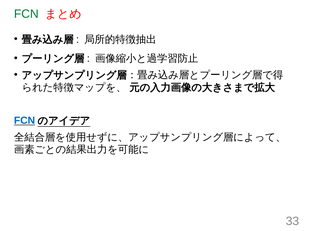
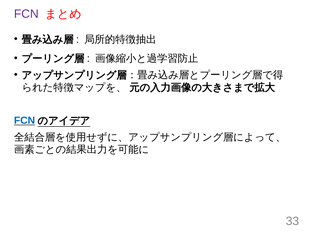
FCN colour: green -> purple (26, 14)
